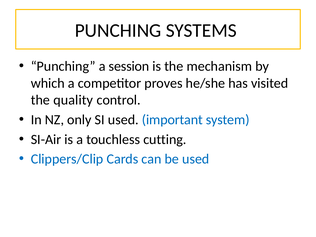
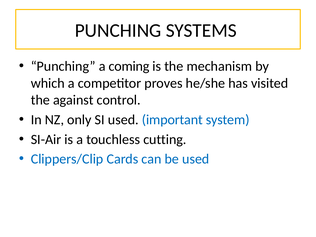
session: session -> coming (129, 66)
quality: quality -> against (73, 100)
